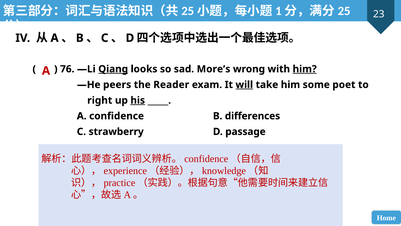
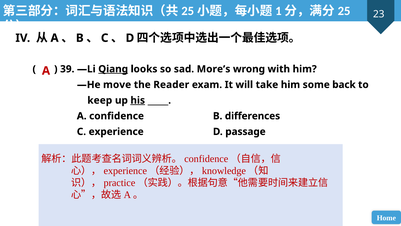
76: 76 -> 39 (67, 69)
him underline: present -> none (305, 69)
peers: peers -> move (117, 85)
will underline: present -> none (244, 85)
poet: poet -> back (344, 85)
right: right -> keep (100, 100)
strawberry: strawberry -> experience (116, 131)
